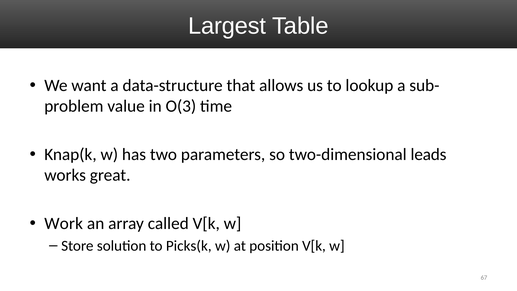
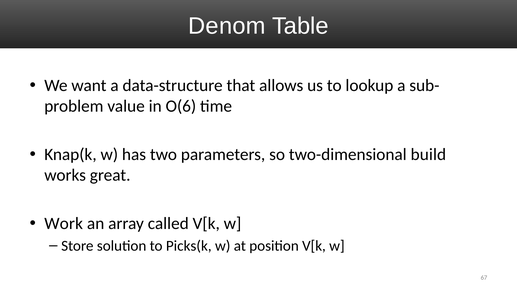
Largest: Largest -> Denom (227, 26)
O(3: O(3 -> O(6 (181, 106)
leads: leads -> build (428, 154)
